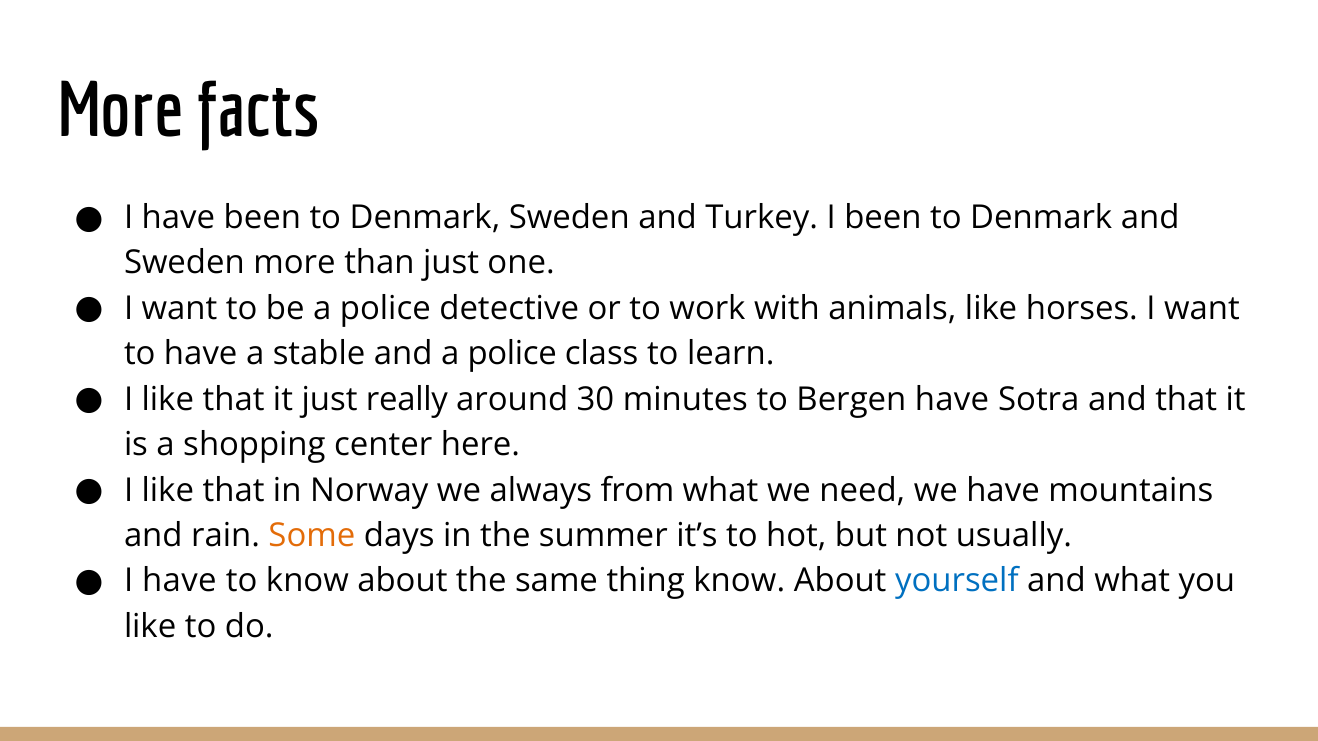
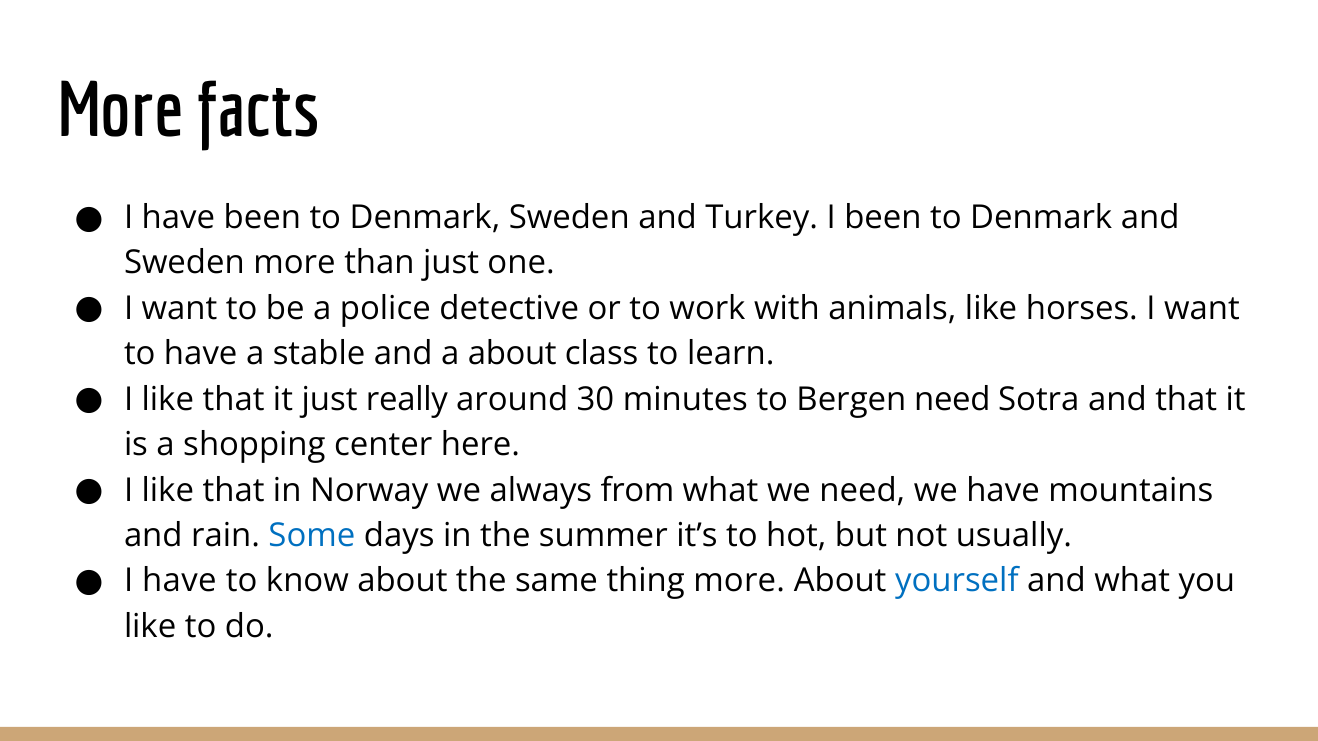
and a police: police -> about (512, 354)
Bergen have: have -> need (952, 400)
Some colour: orange -> blue (312, 536)
thing know: know -> more (739, 581)
